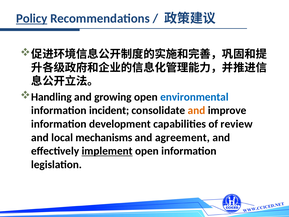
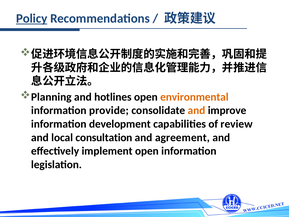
Handling: Handling -> Planning (51, 97)
growing: growing -> hotlines (113, 97)
environmental colour: blue -> orange (194, 97)
incident: incident -> provide (109, 110)
mechanisms: mechanisms -> consultation (104, 137)
implement underline: present -> none (107, 151)
